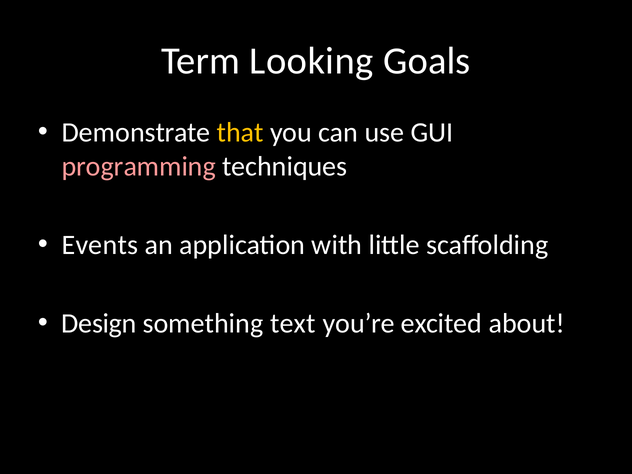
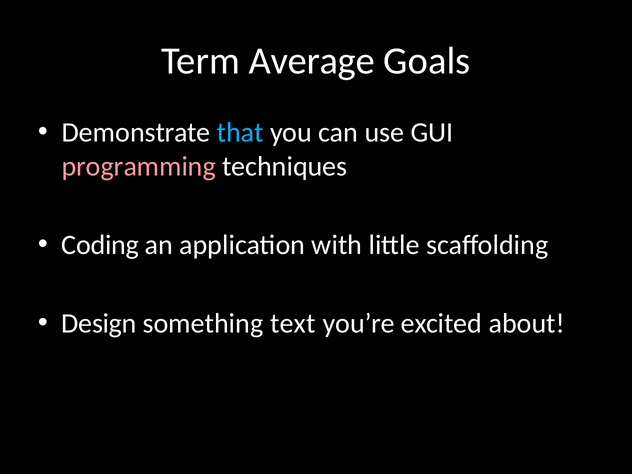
Looking: Looking -> Average (312, 61)
that colour: yellow -> light blue (240, 133)
Events: Events -> Coding (100, 245)
